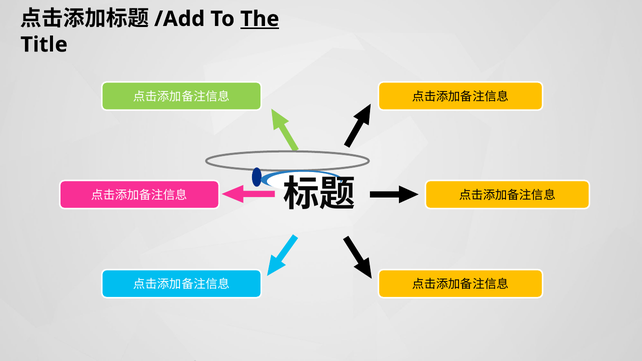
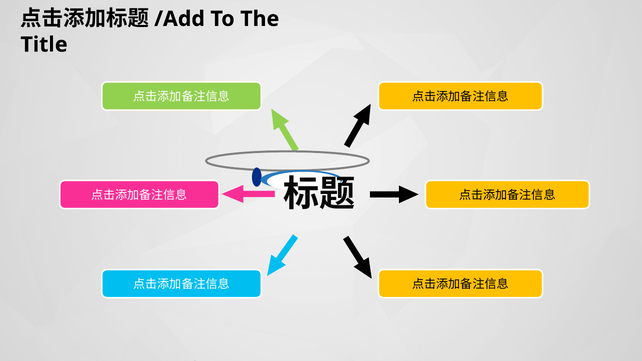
The underline: present -> none (260, 19)
